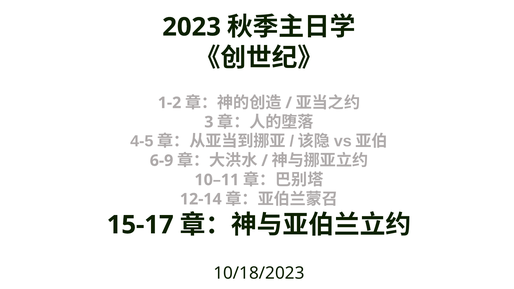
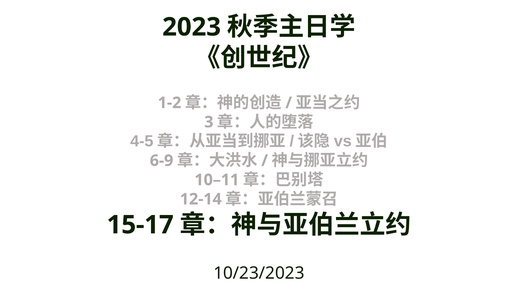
10/18/2023: 10/18/2023 -> 10/23/2023 (259, 273)
